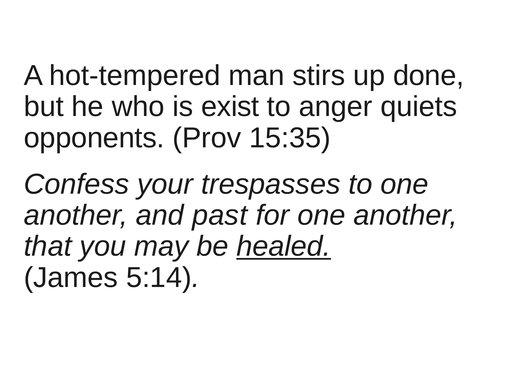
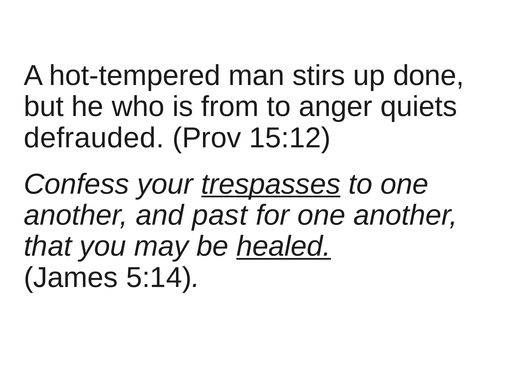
exist: exist -> from (230, 107)
opponents: opponents -> defrauded (94, 138)
15:35: 15:35 -> 15:12 (290, 138)
trespasses underline: none -> present (271, 184)
